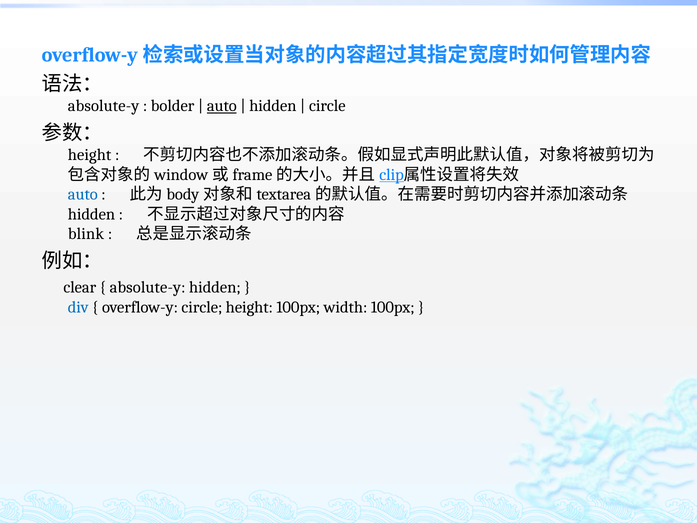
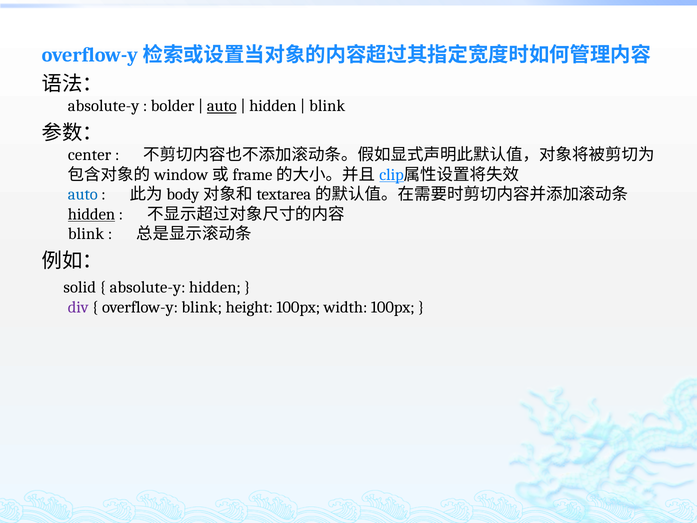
circle: circle -> blink (327, 106)
height: height -> center (90, 155)
hidden underline: none -> present (91, 214)
clear: clear -> solid (80, 287)
div colour: blue -> purple (78, 307)
overflow-y circle: circle -> blink (202, 307)
